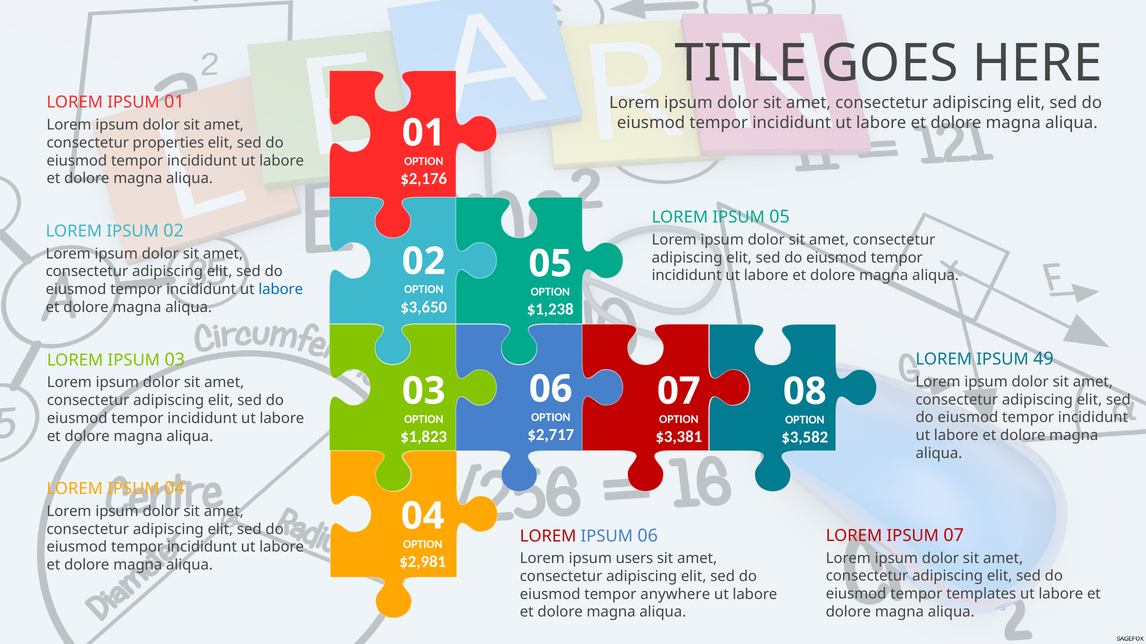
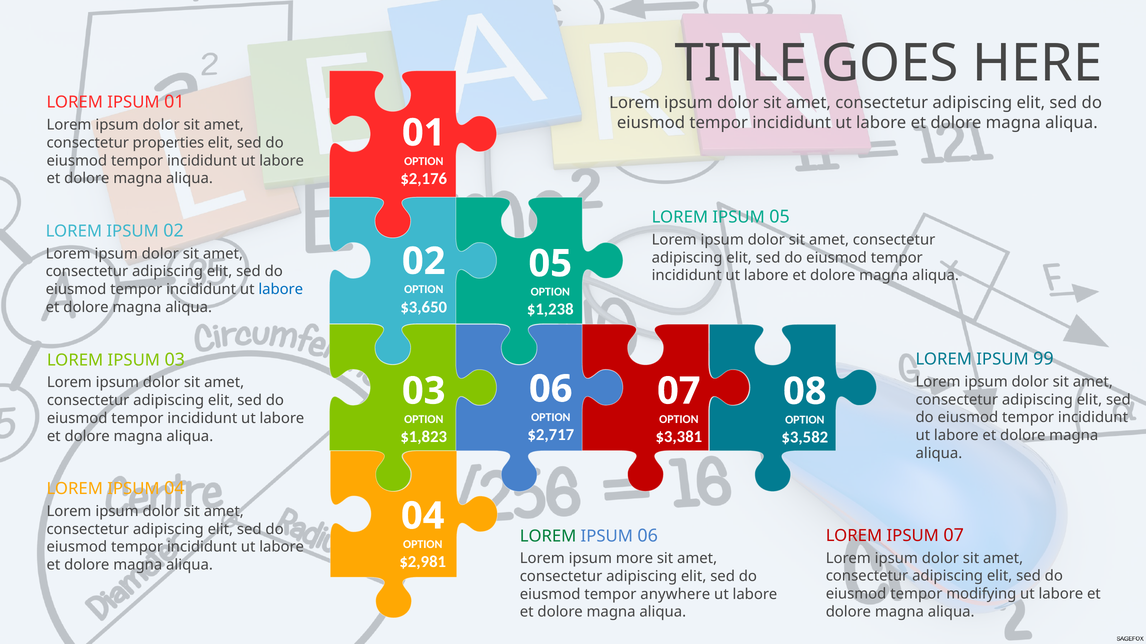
49: 49 -> 99 (1043, 359)
LOREM colour: red -> green (548, 537)
users: users -> more (634, 559)
templates: templates -> modifying (981, 595)
